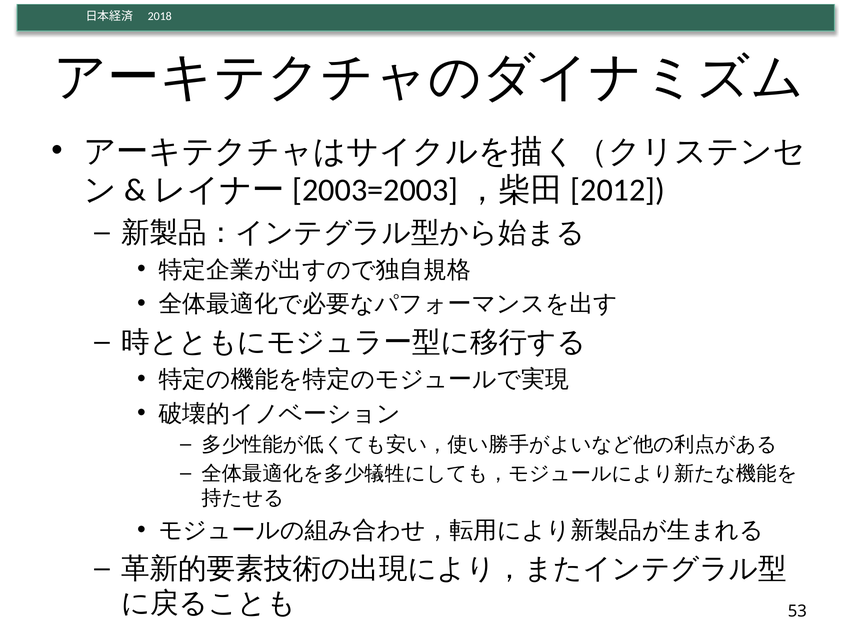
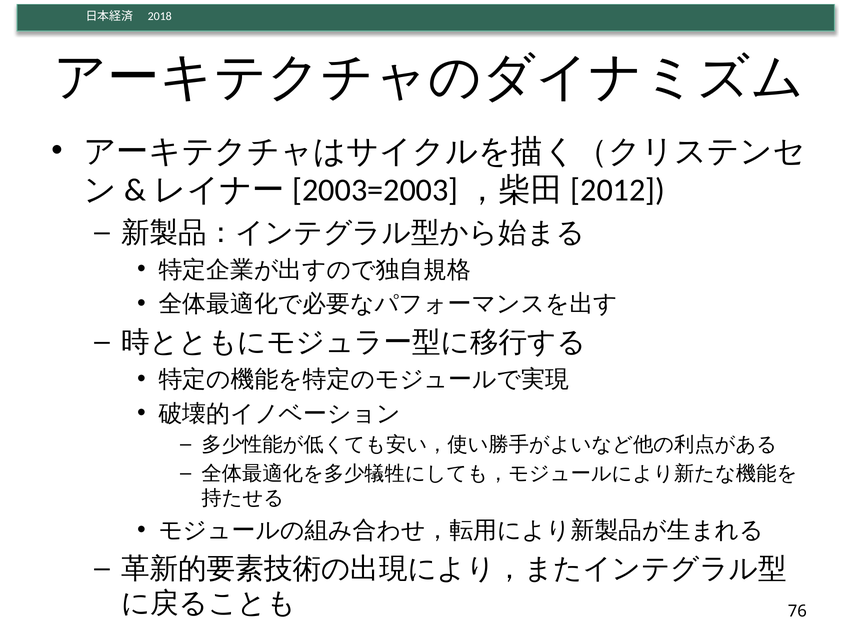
53: 53 -> 76 (797, 612)
